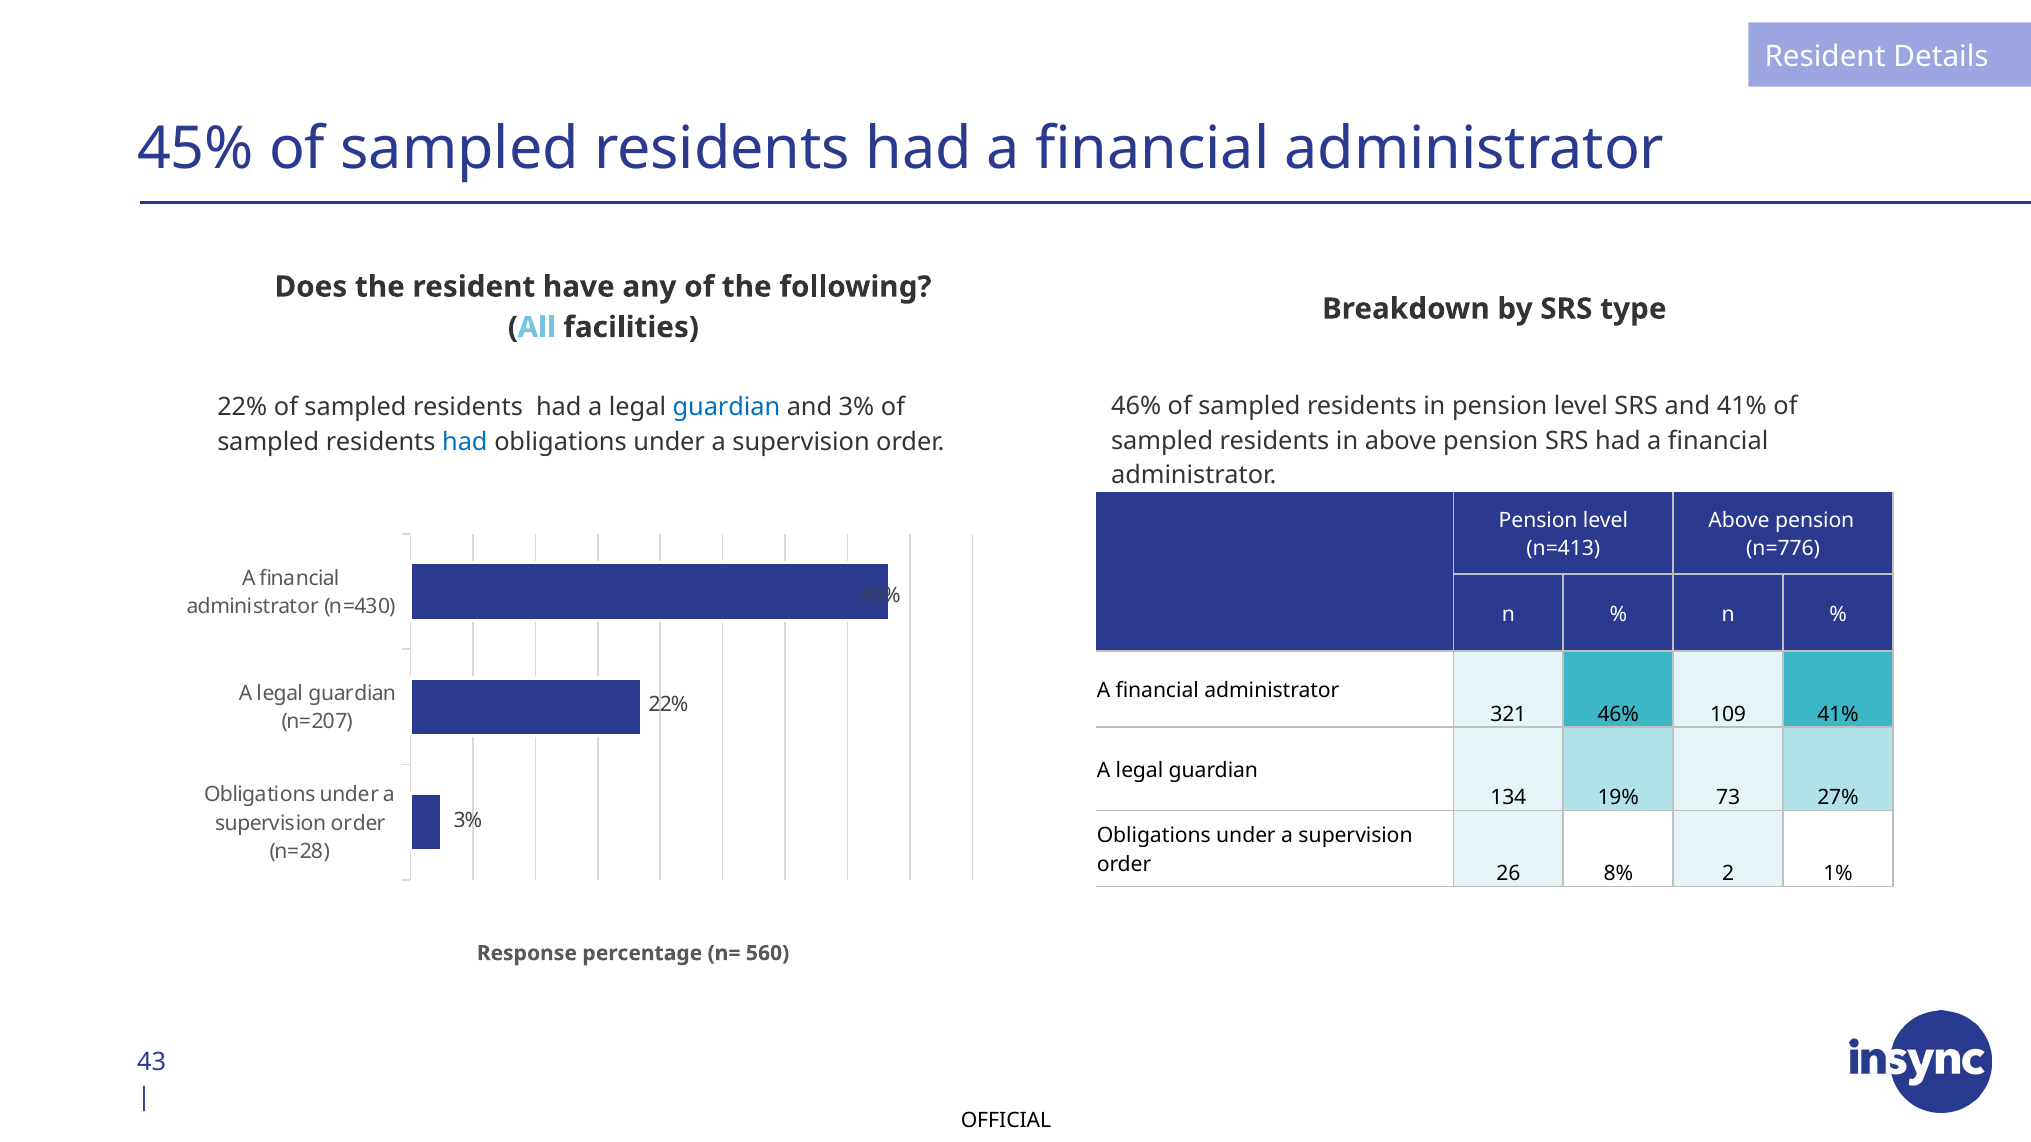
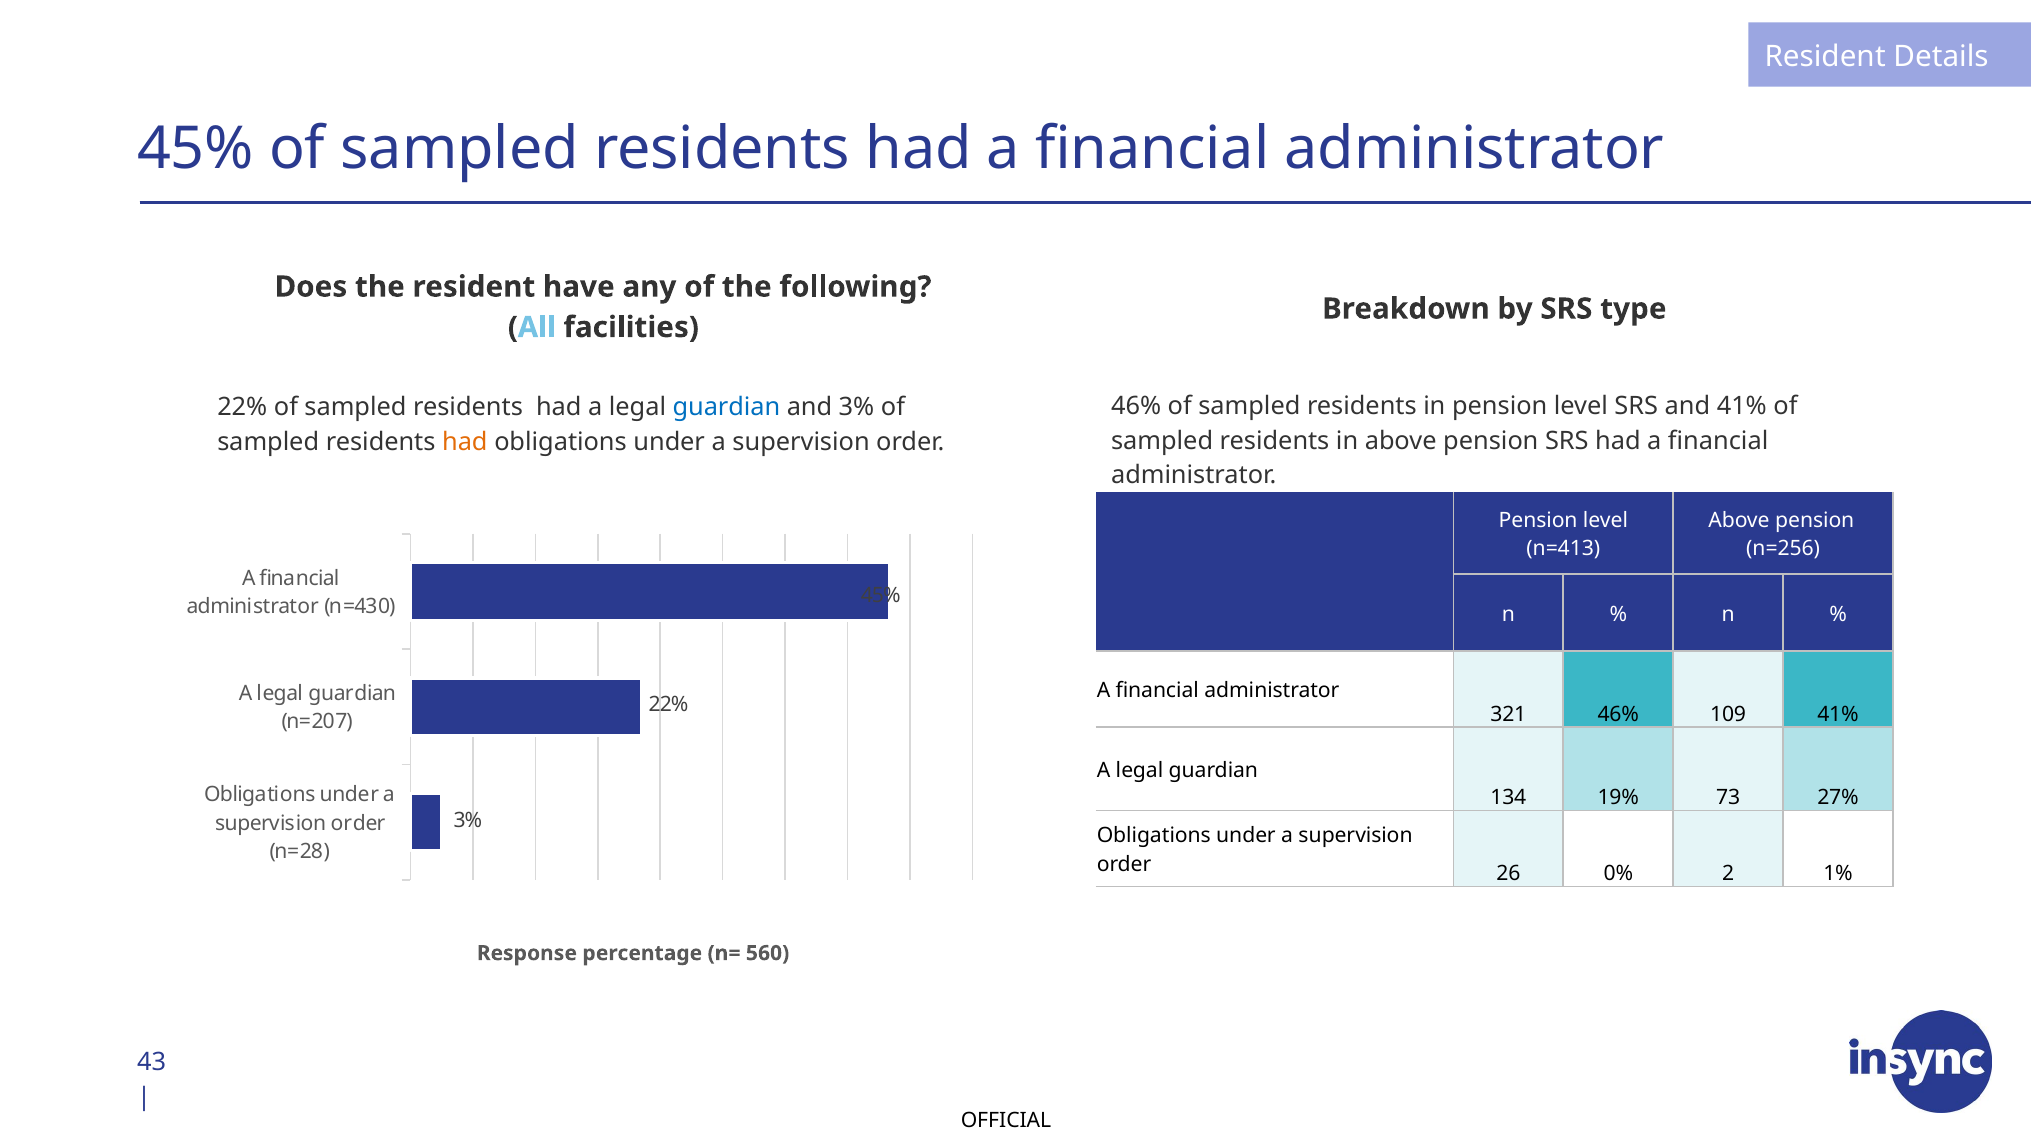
had colour: blue -> orange (465, 442)
n=776: n=776 -> n=256 (1783, 549)
8%: 8% -> 0% (1618, 874)
